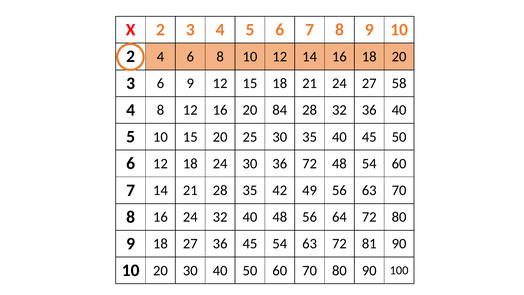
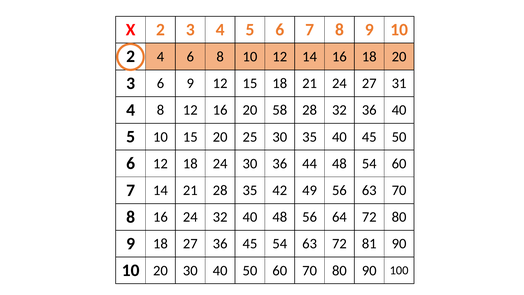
58: 58 -> 31 (399, 83)
84: 84 -> 58 (280, 110)
36 72: 72 -> 44 (310, 163)
